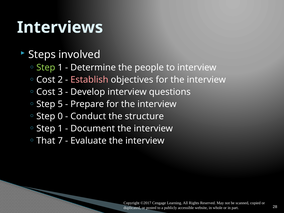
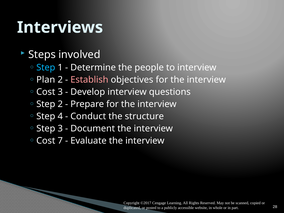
Step colour: light green -> light blue (46, 68)
Cost: Cost -> Plan (46, 80)
Step 5: 5 -> 2 (60, 104)
0: 0 -> 4 (60, 116)
1: 1 -> 3 (60, 129)
That: That -> Cost (46, 141)
